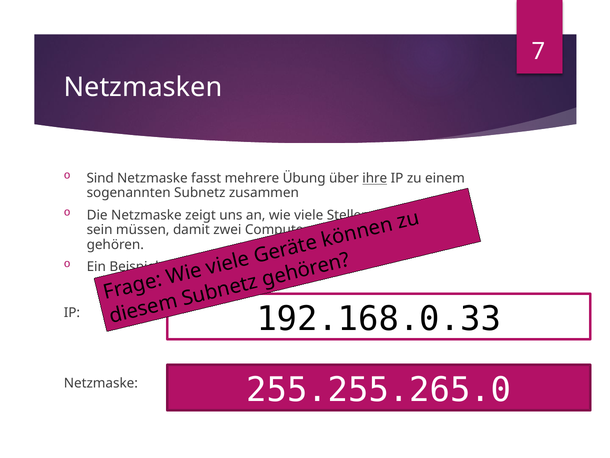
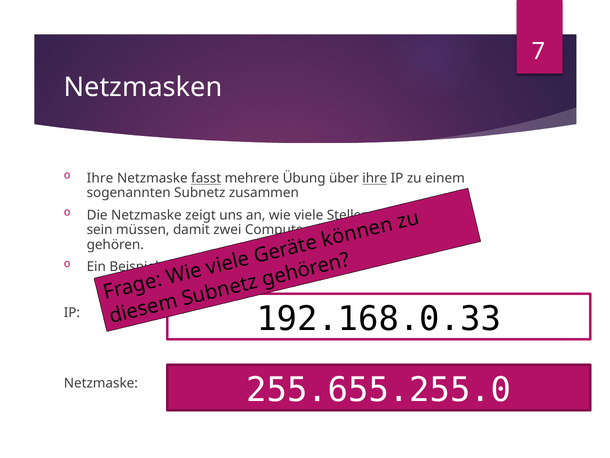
Sind: Sind -> Ihre (100, 178)
fasst underline: none -> present (206, 178)
255.255.265.0: 255.255.265.0 -> 255.655.255.0 (379, 390)
